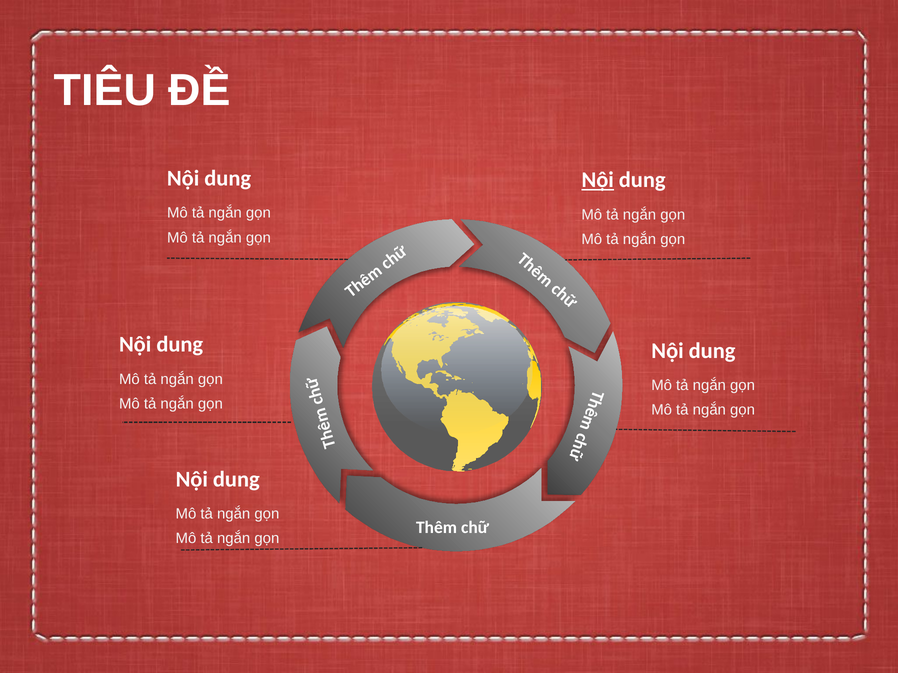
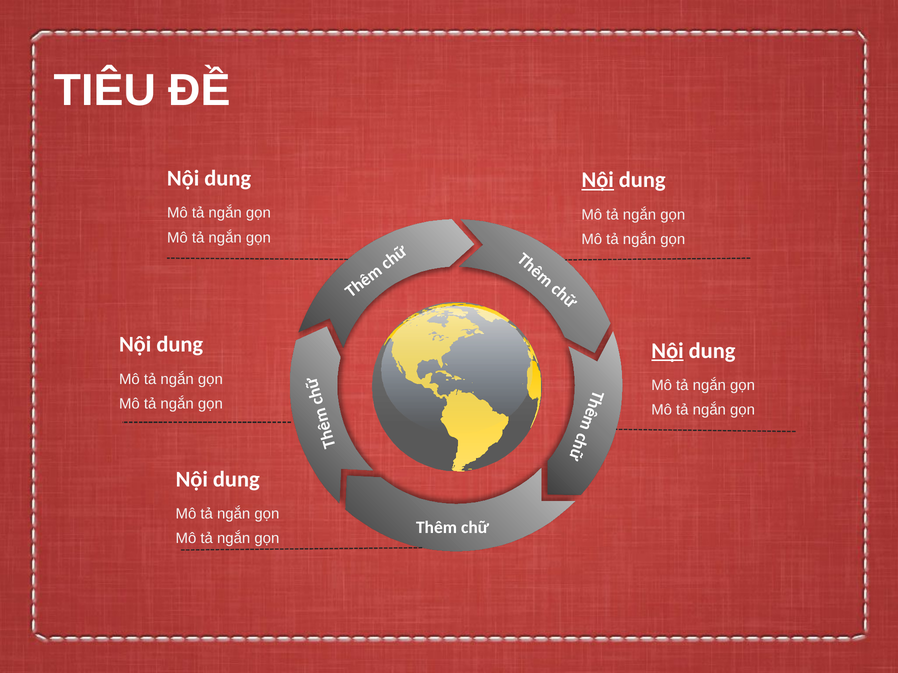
Nội underline: none -> present (668, 351)
